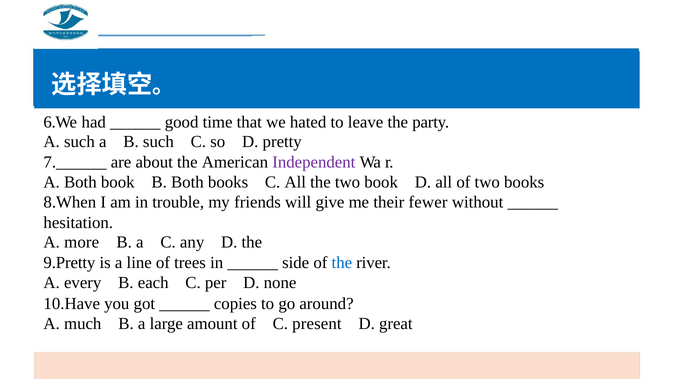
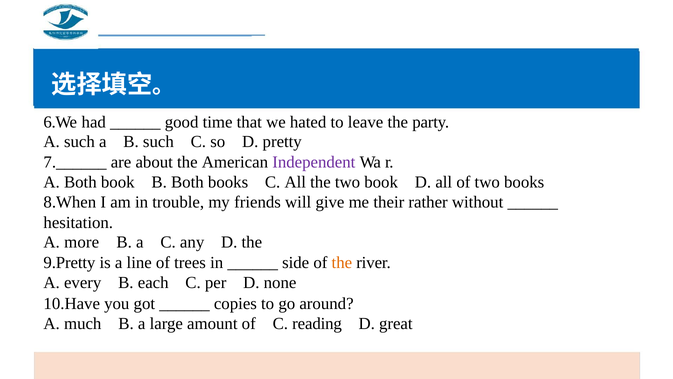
fewer: fewer -> rather (428, 202)
the colour: blue -> orange (342, 262)
present: present -> reading (317, 323)
